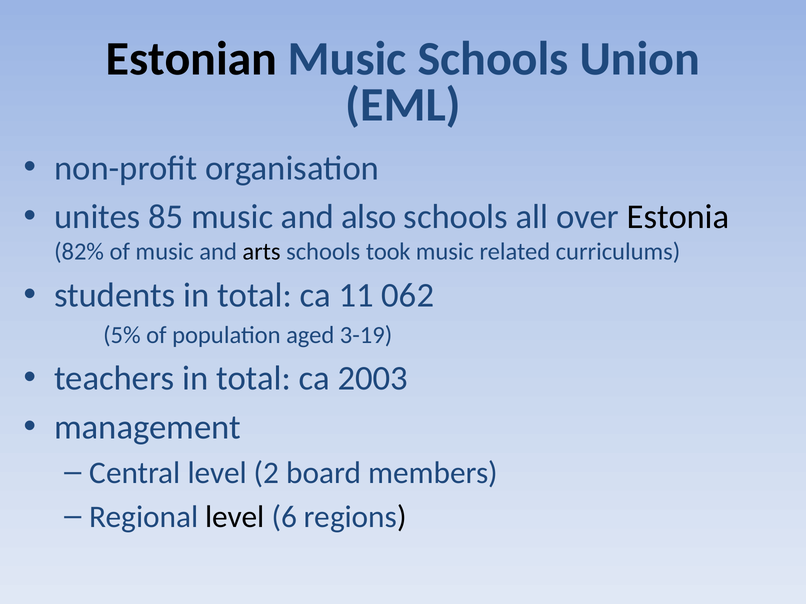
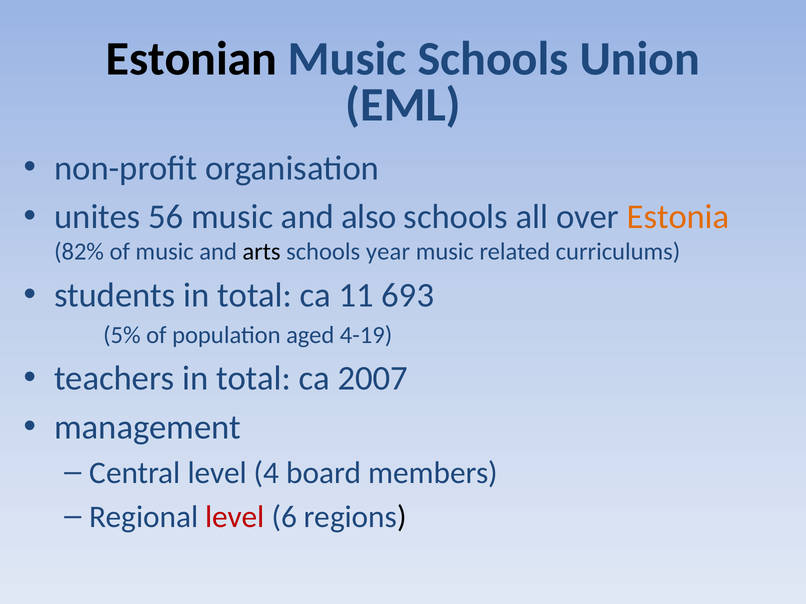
85: 85 -> 56 (166, 217)
Estonia colour: black -> orange (678, 217)
took: took -> year (388, 252)
062: 062 -> 693 (408, 296)
3-19: 3-19 -> 4-19 (366, 335)
2003: 2003 -> 2007 (373, 379)
2: 2 -> 4 (267, 473)
level colour: black -> red (235, 517)
